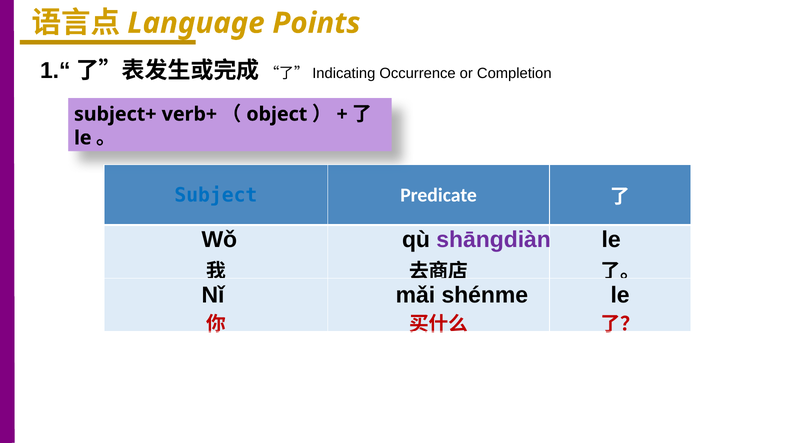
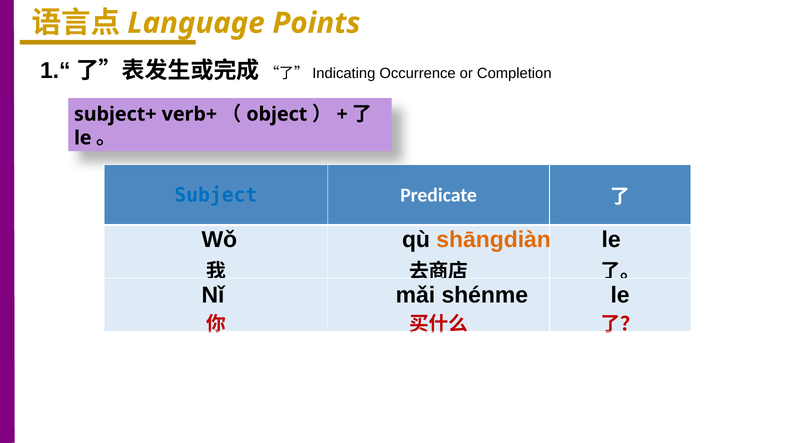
shāngdiàn colour: purple -> orange (494, 240)
